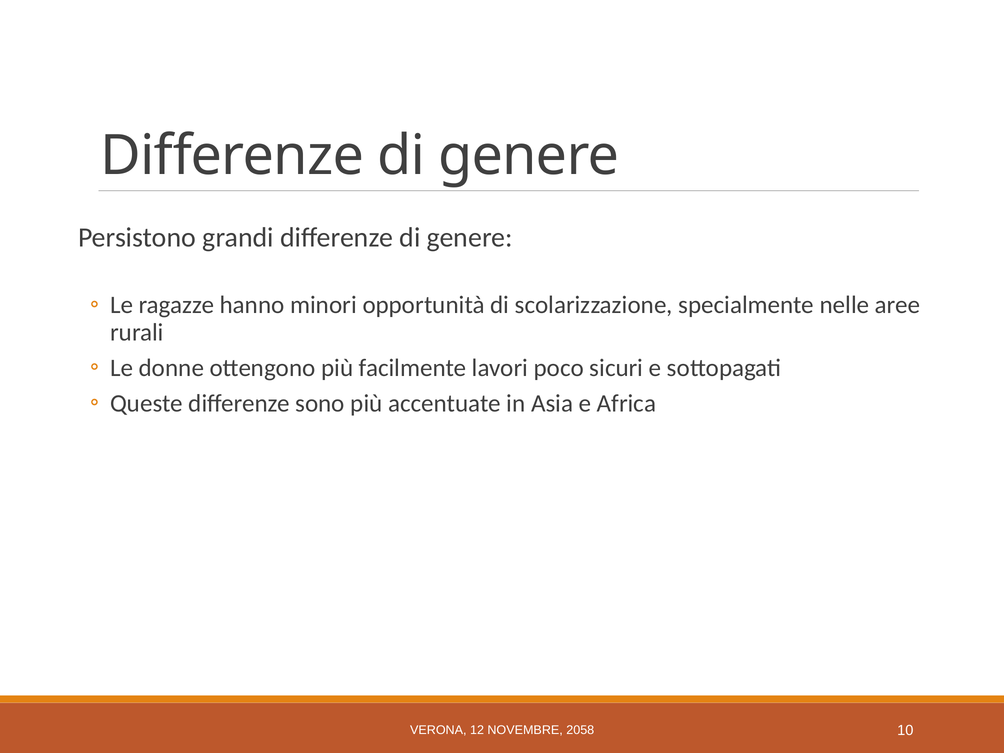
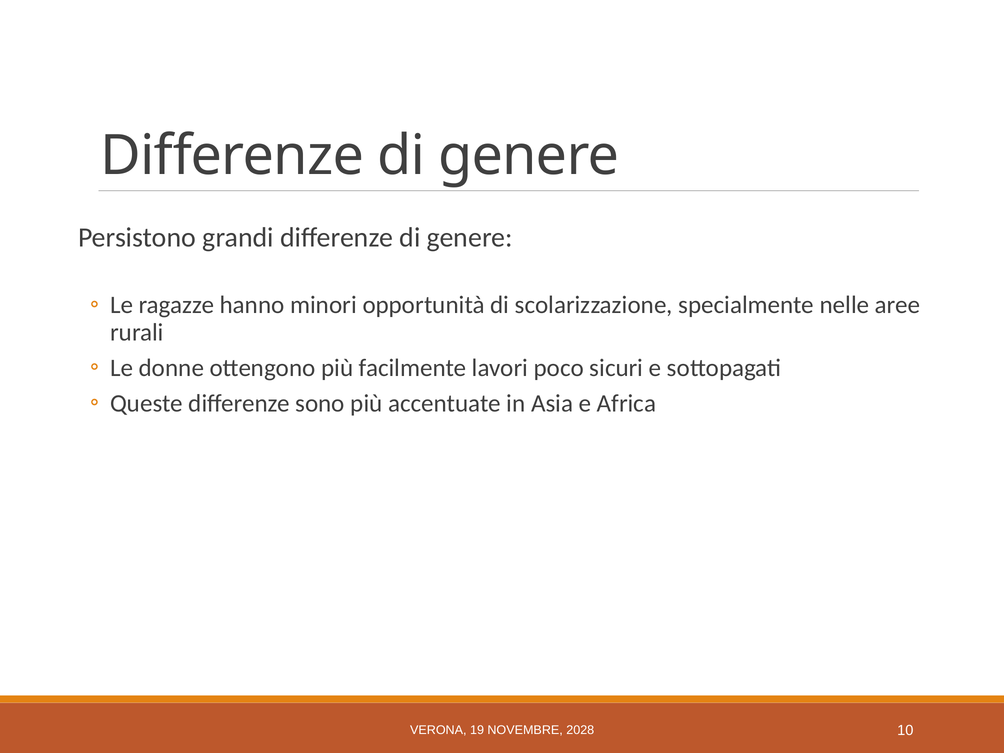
12: 12 -> 19 (477, 730)
2058: 2058 -> 2028 (580, 730)
